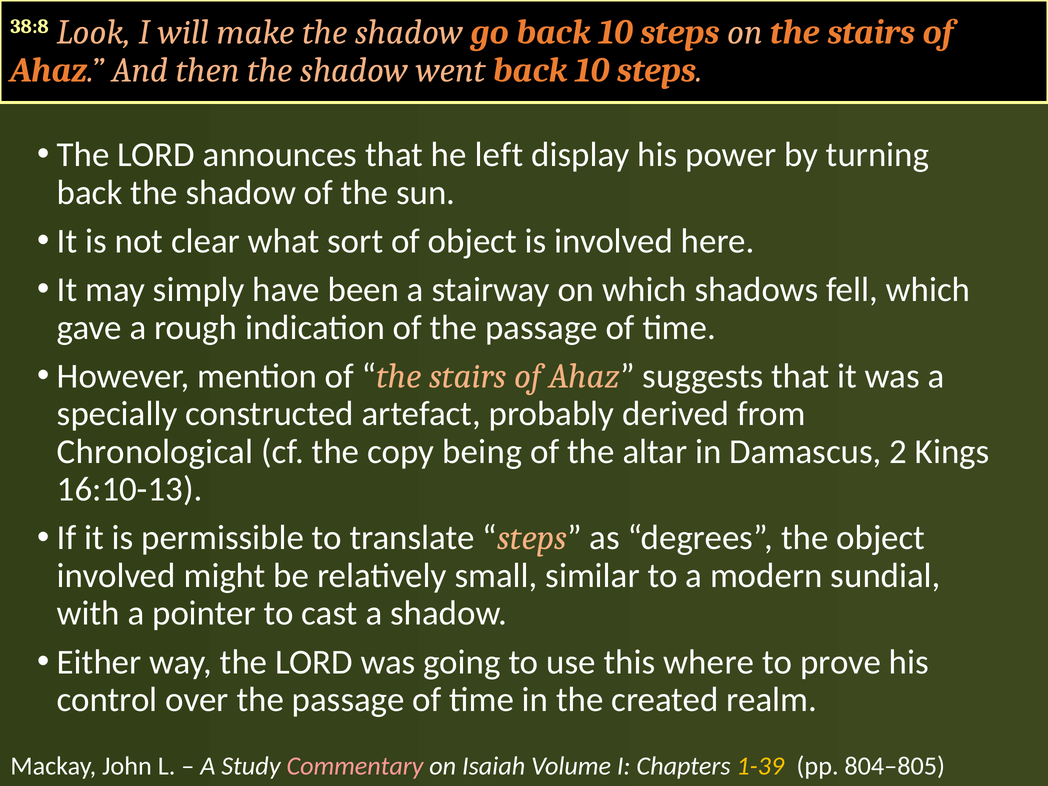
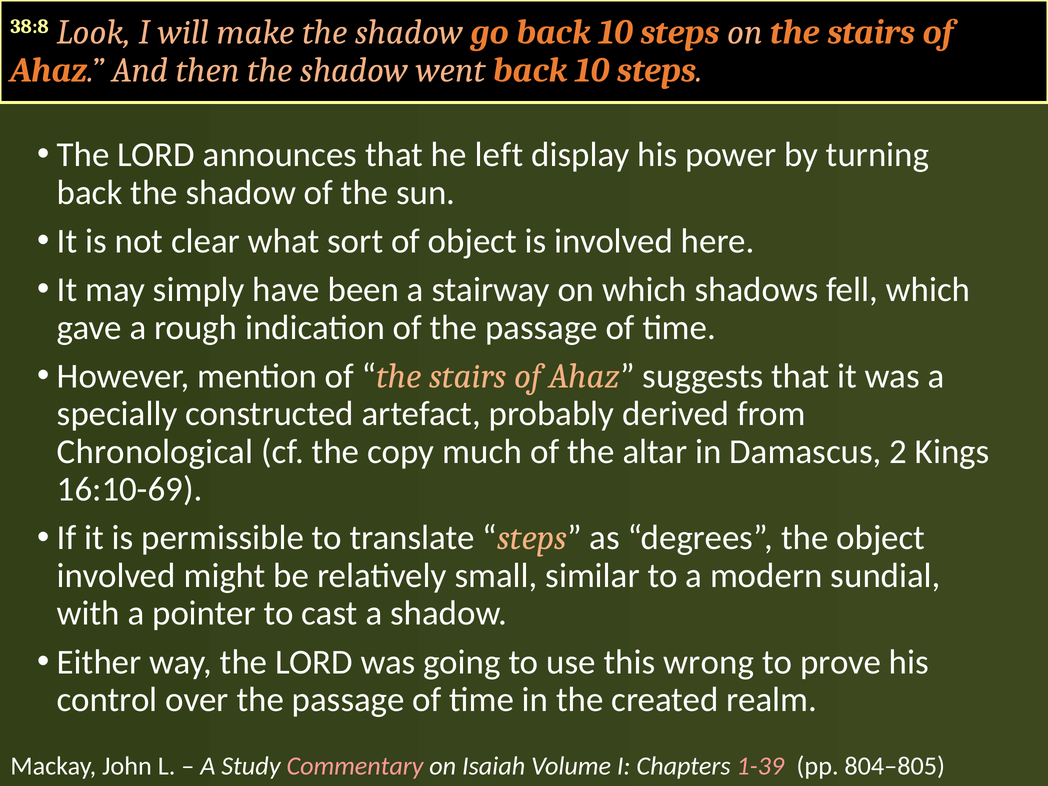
being: being -> much (482, 452)
16:10-13: 16:10-13 -> 16:10-69 (130, 489)
where: where -> wrong (709, 662)
1-39 colour: yellow -> pink (760, 766)
